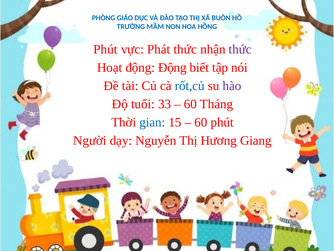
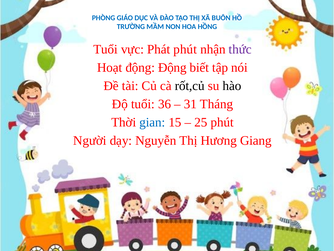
Phút: Phút -> Tuổi (106, 49)
Phát thức: thức -> phút (185, 49)
rốt,củ colour: blue -> black (190, 86)
hào colour: purple -> black (232, 86)
33: 33 -> 36 (165, 104)
60: 60 -> 31 (190, 104)
60: 60 -> 25 (201, 122)
